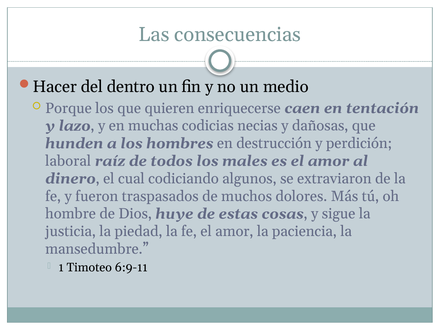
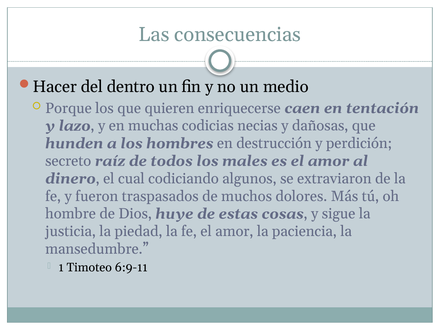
laboral: laboral -> secreto (68, 161)
